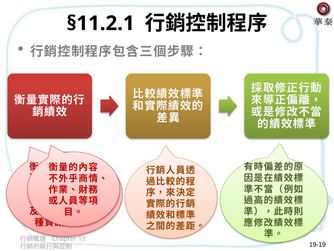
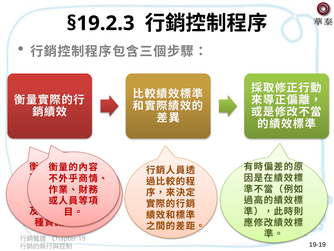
§11.2.1: §11.2.1 -> §19.2.3 (101, 23)
